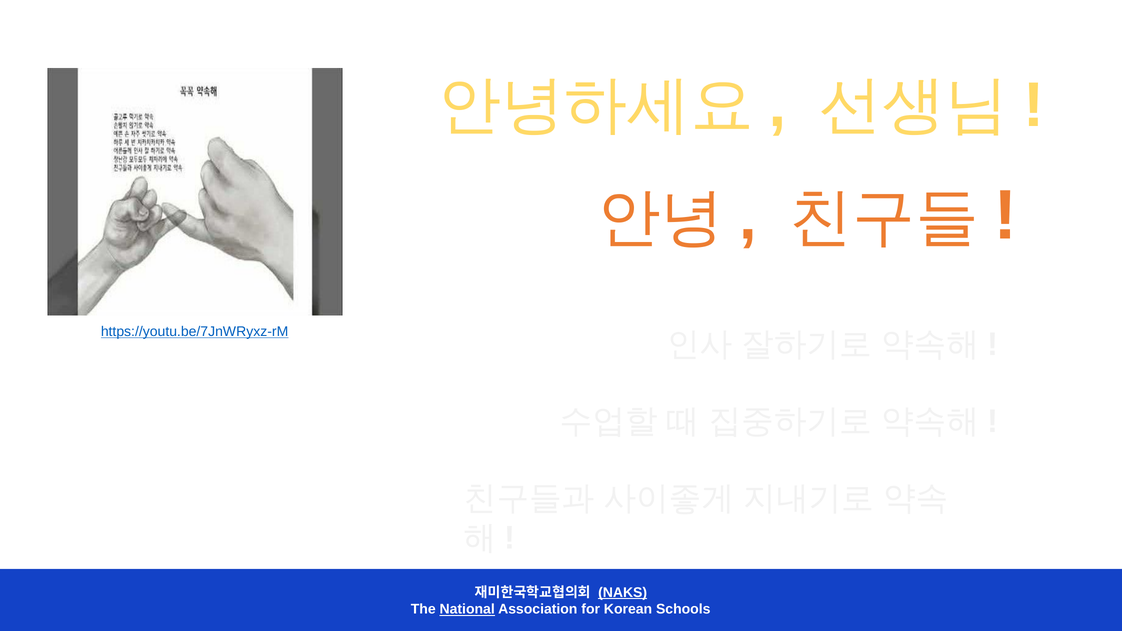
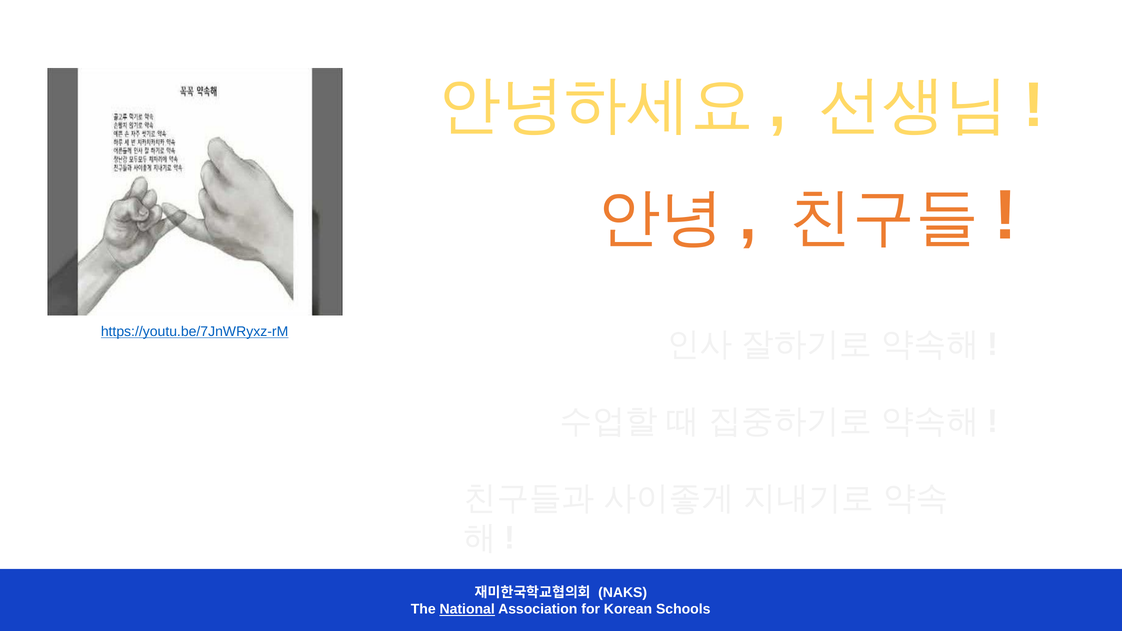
NAKS underline: present -> none (623, 593)
